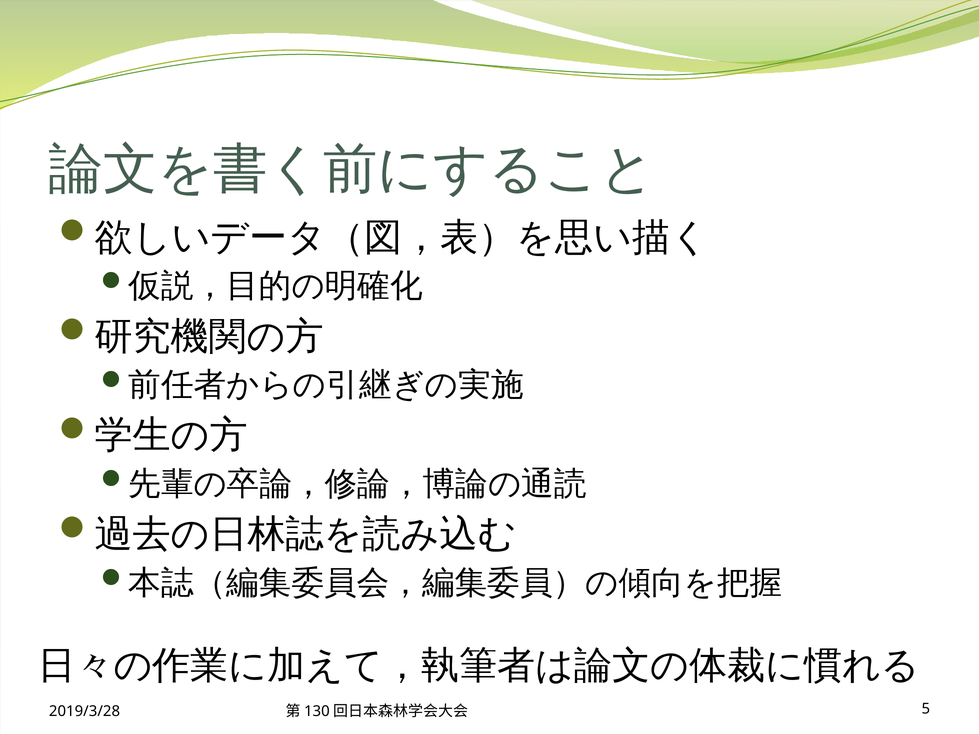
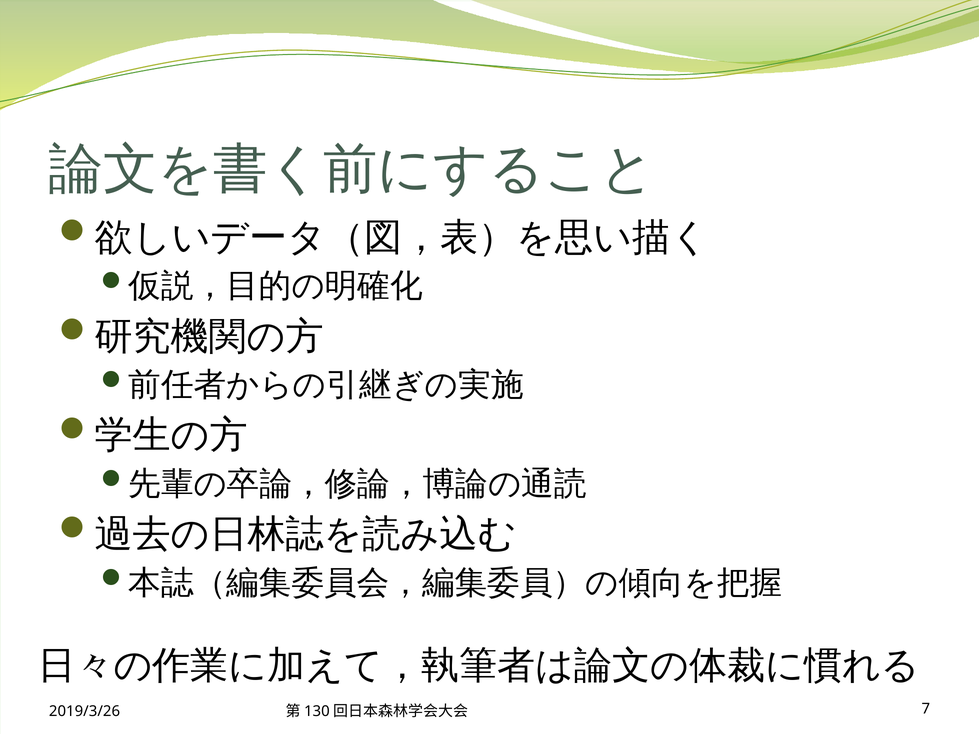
2019/3/28: 2019/3/28 -> 2019/3/26 (85, 712)
5: 5 -> 7 (926, 709)
